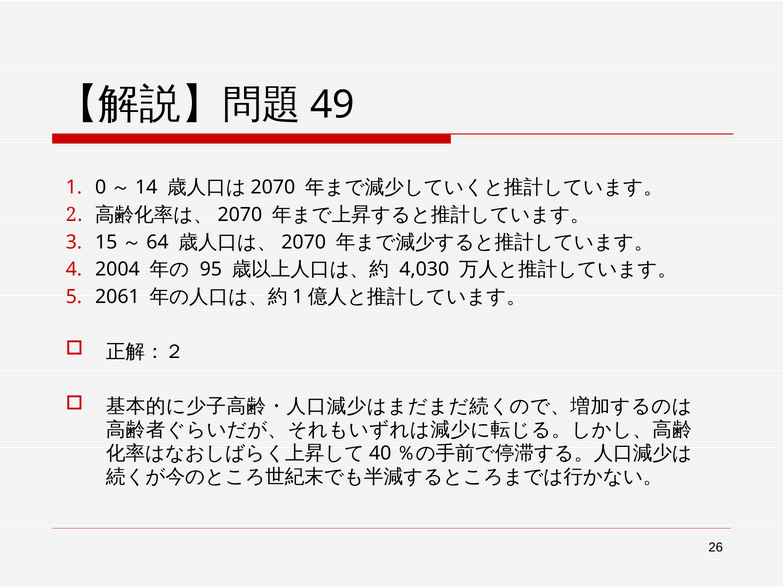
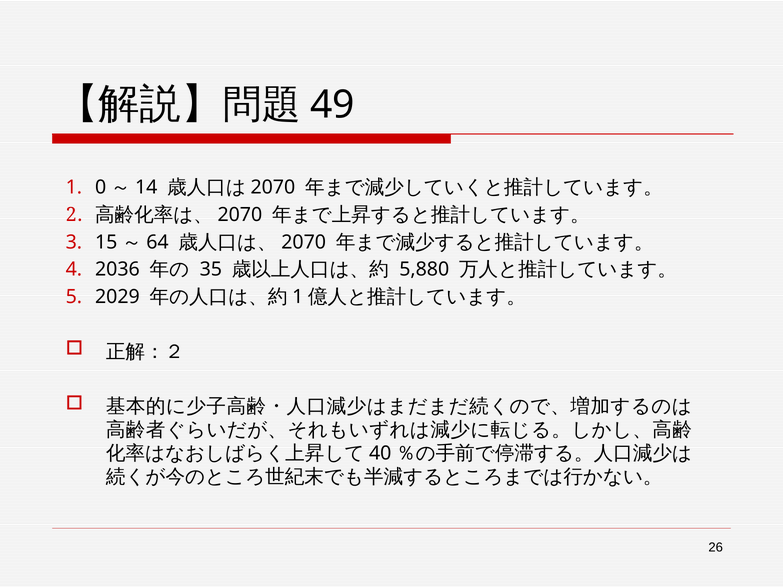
2004: 2004 -> 2036 (117, 270)
95: 95 -> 35 (211, 270)
4,030: 4,030 -> 5,880 (424, 270)
2061: 2061 -> 2029 (117, 297)
